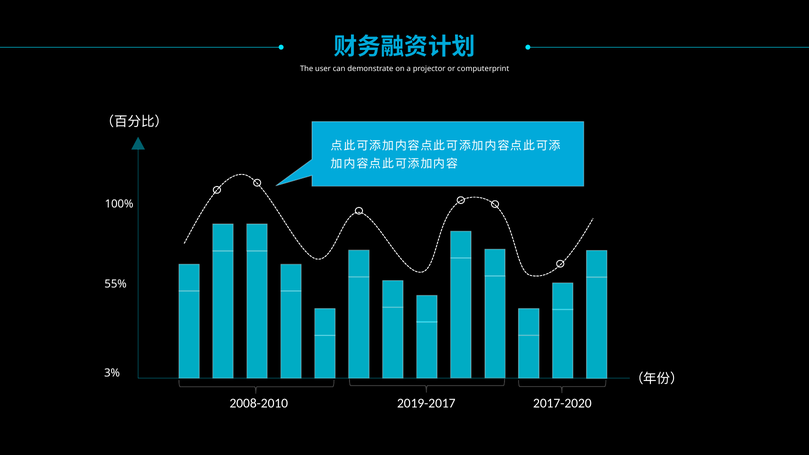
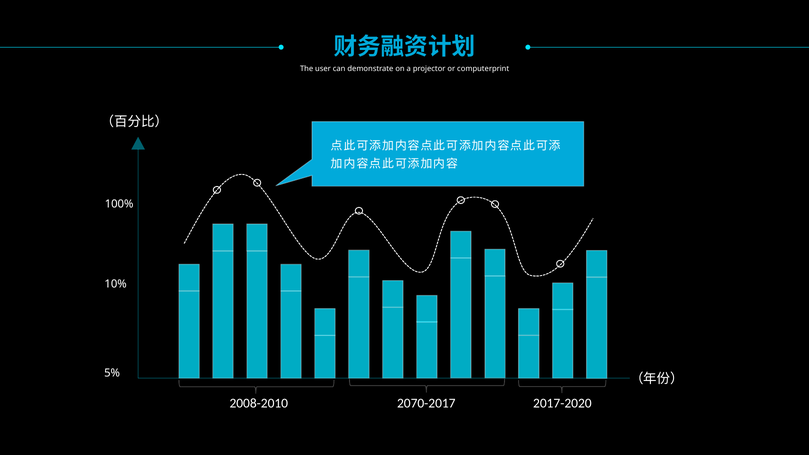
55%: 55% -> 10% (116, 284)
3%: 3% -> 5% (112, 373)
2019-2017: 2019-2017 -> 2070-2017 (426, 403)
